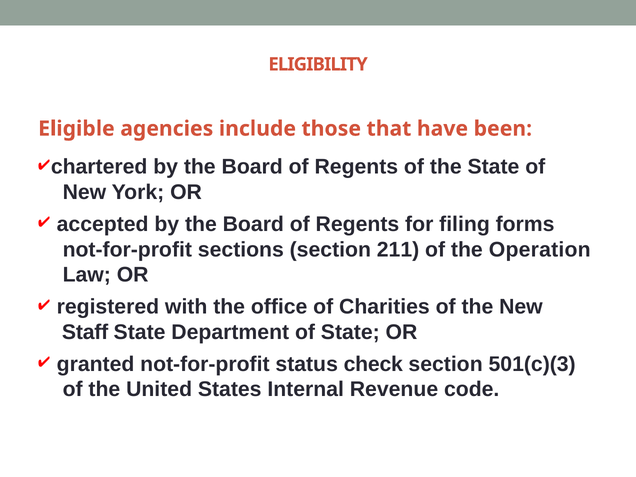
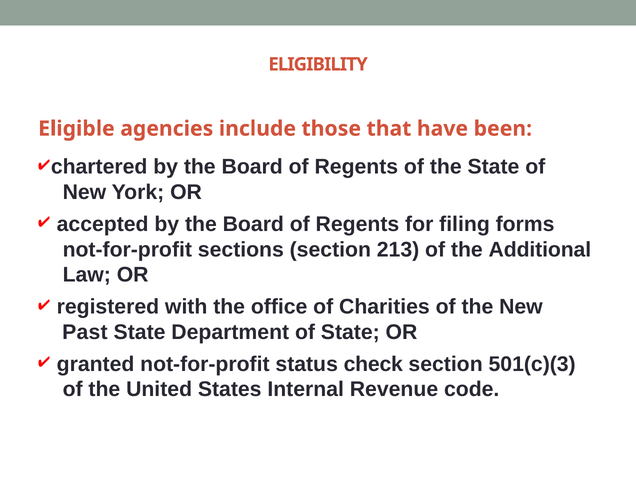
211: 211 -> 213 (398, 250)
Operation: Operation -> Additional (540, 250)
Staff: Staff -> Past (85, 332)
